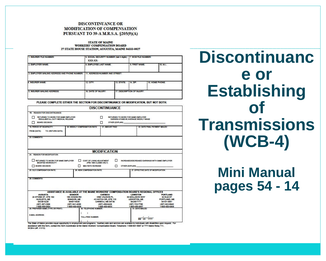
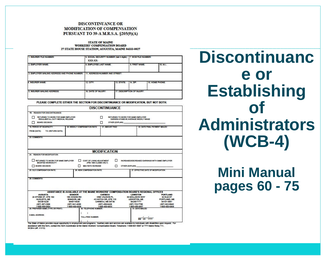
Transmissions: Transmissions -> Administrators (257, 125)
54: 54 -> 60 (265, 186)
14: 14 -> 75 (292, 186)
